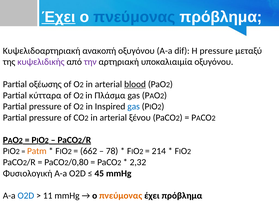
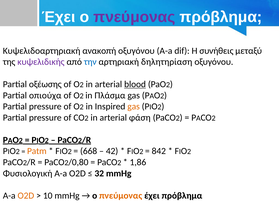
Έχει underline: present -> none (58, 17)
πνεύμονας colour: blue -> purple (134, 17)
Η pressure: pressure -> συνήθεις (216, 51)
την colour: purple -> blue (90, 62)
υποκαλιαιμία: υποκαλιαιμία -> δηλητηρίαση (167, 62)
κύτταρα: κύτταρα -> οπιούχα (45, 95)
gas colour: blue -> orange (134, 107)
ξένου: ξένου -> φάση (140, 118)
662: 662 -> 668 (89, 151)
78: 78 -> 42 (112, 151)
214: 214 -> 842 (159, 151)
2,32: 2,32 -> 1,86 (138, 162)
45: 45 -> 32 (99, 174)
O2D colour: blue -> orange (26, 196)
11: 11 -> 10 (48, 196)
